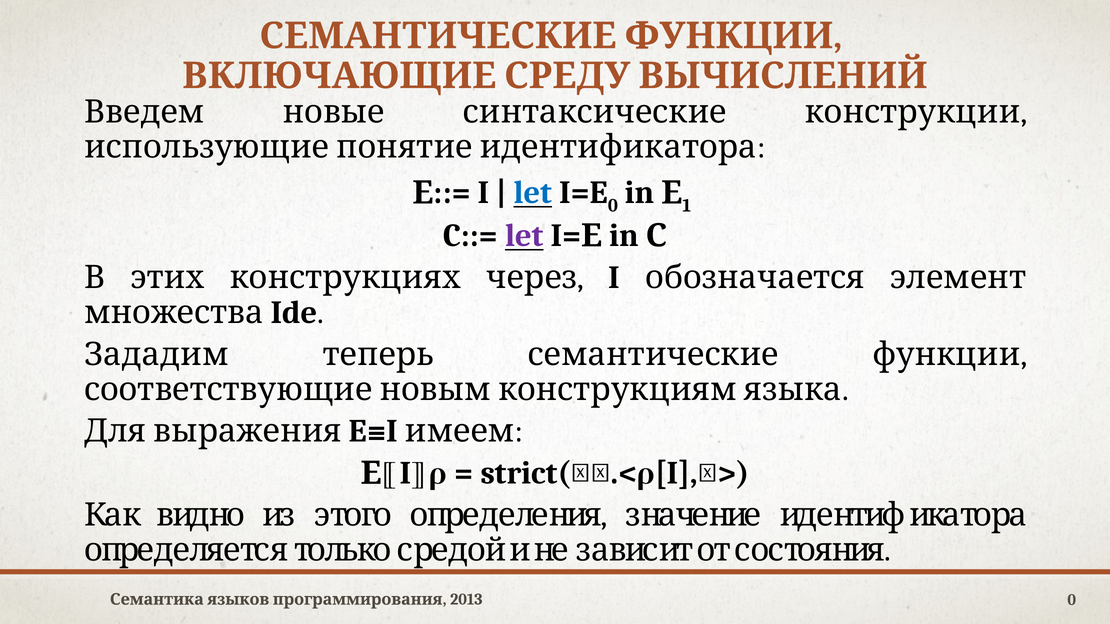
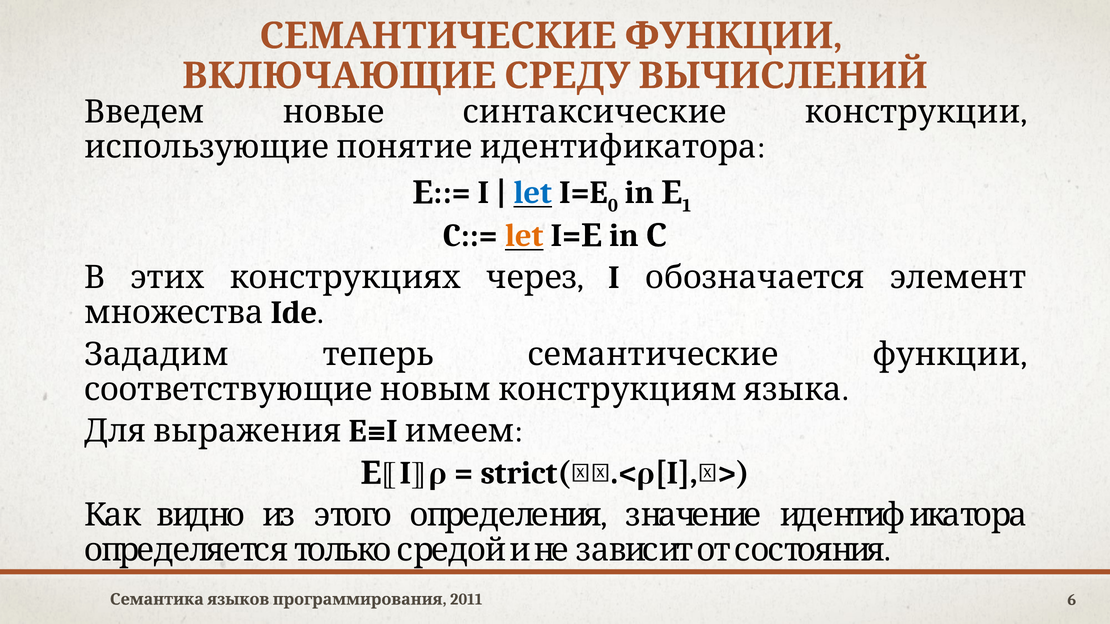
let colour: purple -> orange (524, 236)
2013: 2013 -> 2011 (466, 600)
0: 0 -> 6 (1072, 600)
